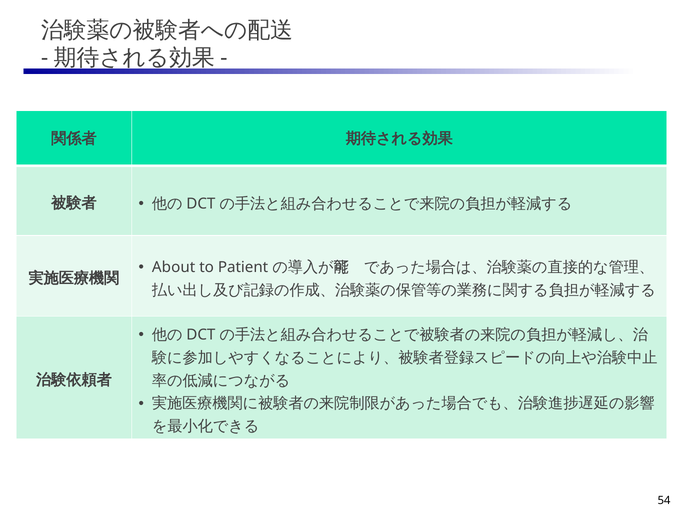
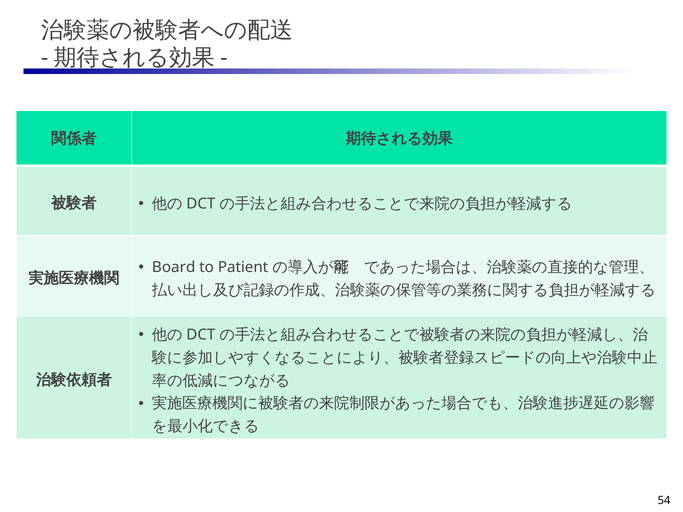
About: About -> Board (174, 268)
